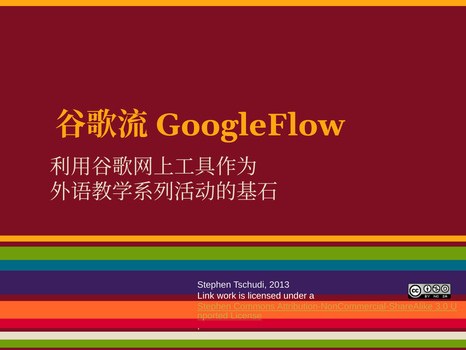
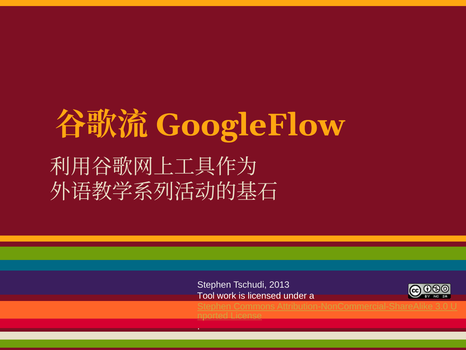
Link: Link -> Tool (206, 295)
